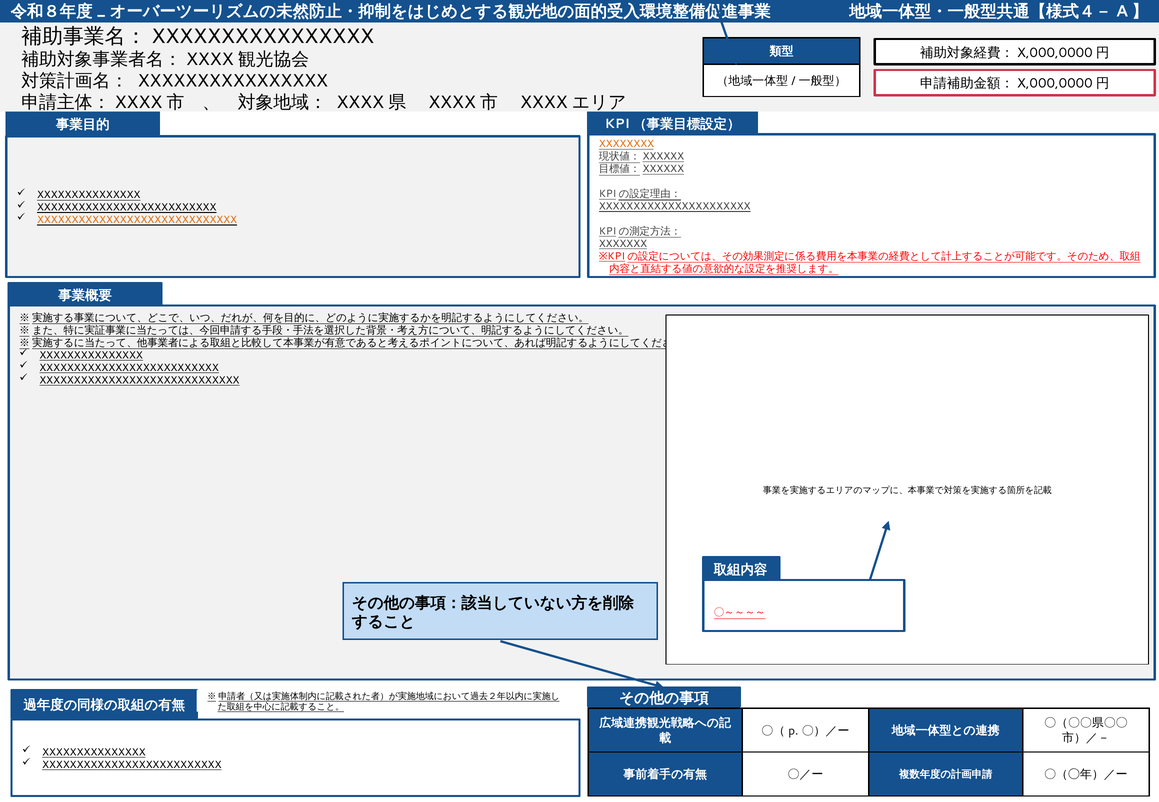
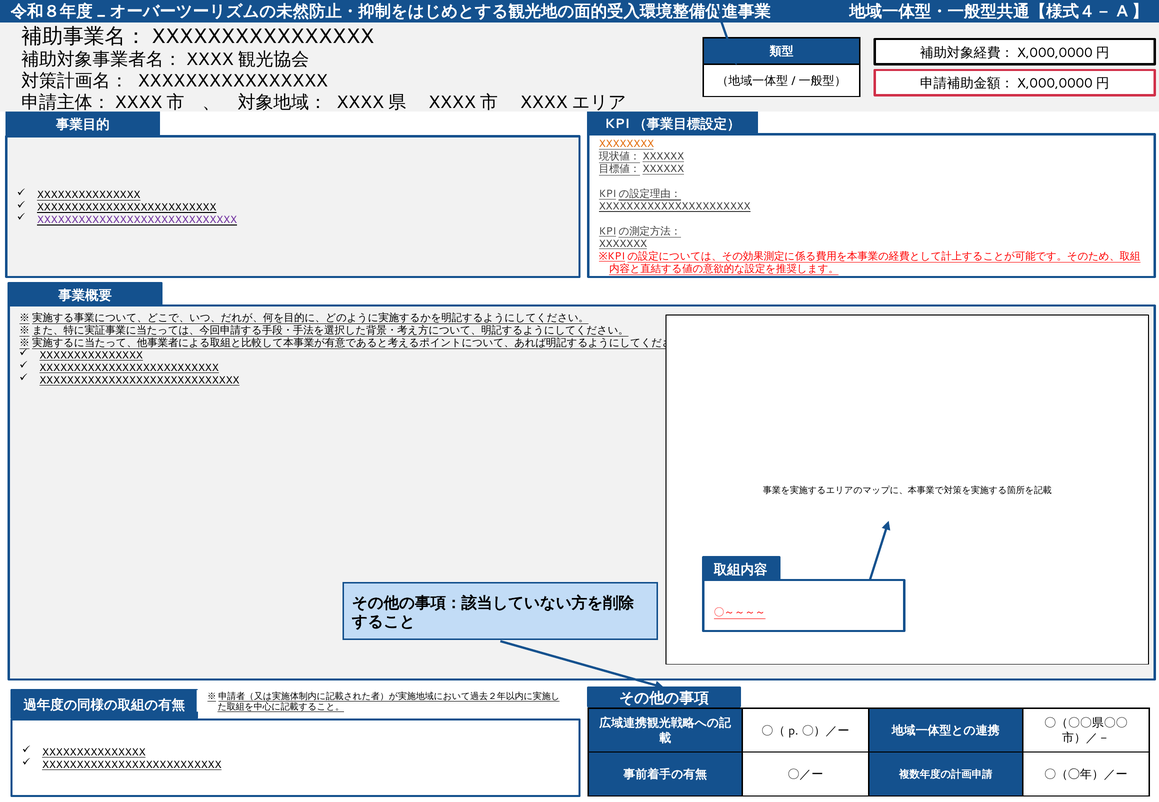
XXXXXXXXXXXXXXXXXXXXXXXXXXXXX colour: orange -> purple (137, 220)
